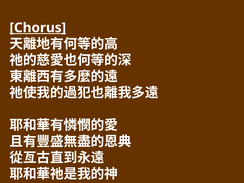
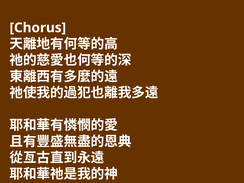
Chorus underline: present -> none (38, 28)
